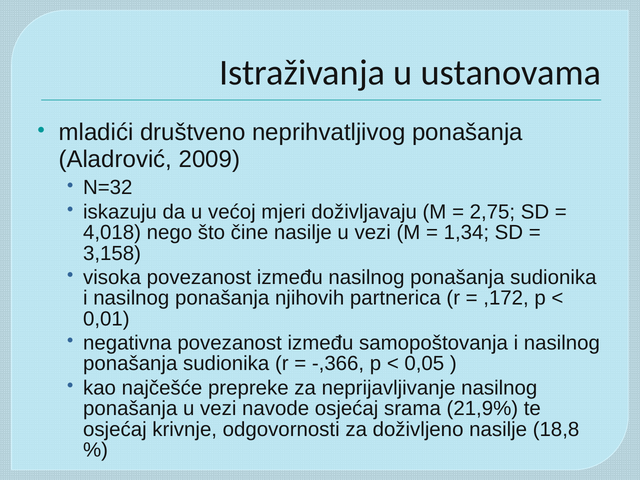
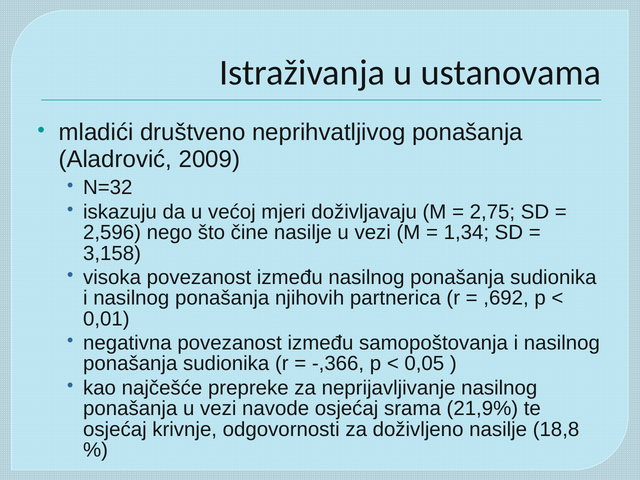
4,018: 4,018 -> 2,596 (112, 233)
,172: ,172 -> ,692 (506, 298)
